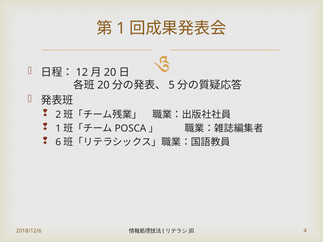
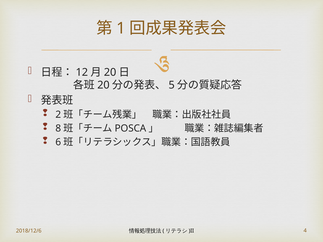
1: 1 -> 8 (58, 128)
